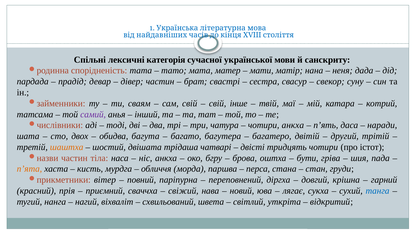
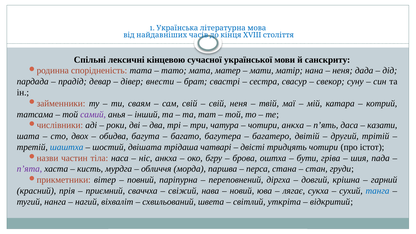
категорія: категорія -> кінцевою (166, 60)
дівер частин: частин -> внести (160, 82)
свій інше: інше -> неня (239, 103)
тоді: тоді -> роки (117, 125)
наради: наради -> казати (382, 125)
шаштха colour: orange -> blue (67, 147)
п’ята colour: orange -> purple (29, 169)
